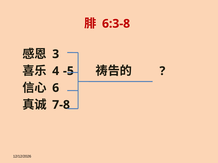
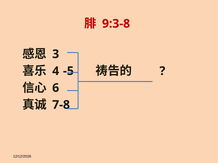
6:3-8: 6:3-8 -> 9:3-8 (116, 24)
